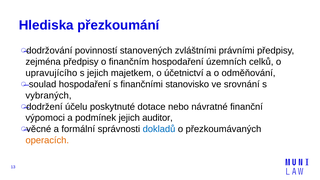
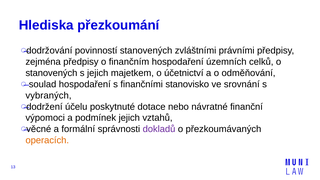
upravujícího: upravujícího -> stanovených (51, 73)
auditor: auditor -> vztahů (157, 118)
dokladů colour: blue -> purple (159, 129)
